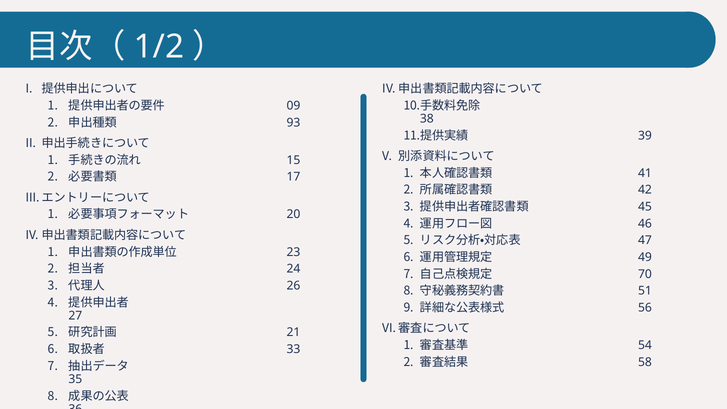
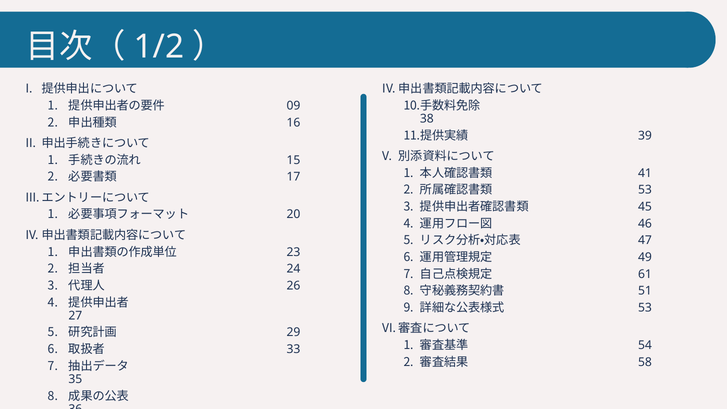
93: 93 -> 16 (293, 123)
42: 42 -> 53 (645, 190)
70: 70 -> 61 (645, 274)
56: 56 -> 53 (645, 308)
21: 21 -> 29 (293, 332)
